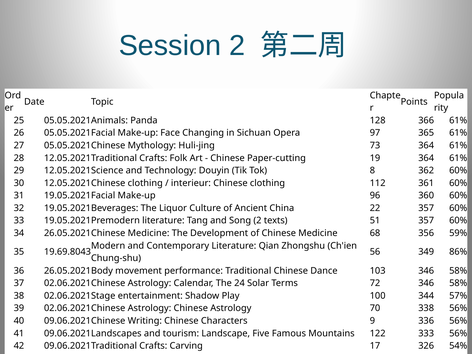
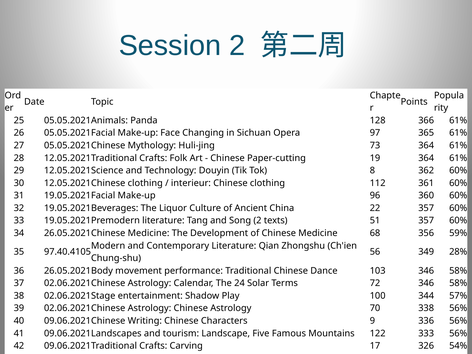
19.69.8043: 19.69.8043 -> 97.40.4105 (67, 252)
349 86%: 86% -> 28% (458, 252)
